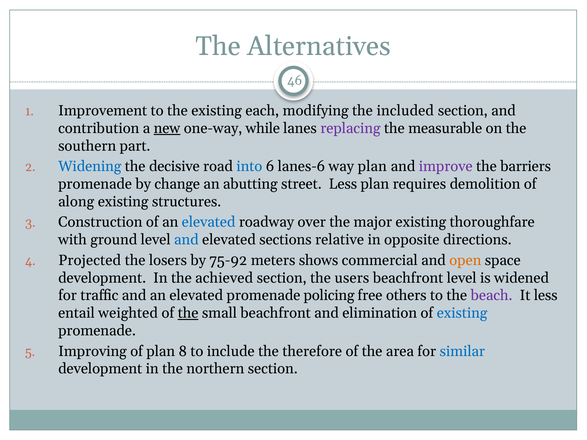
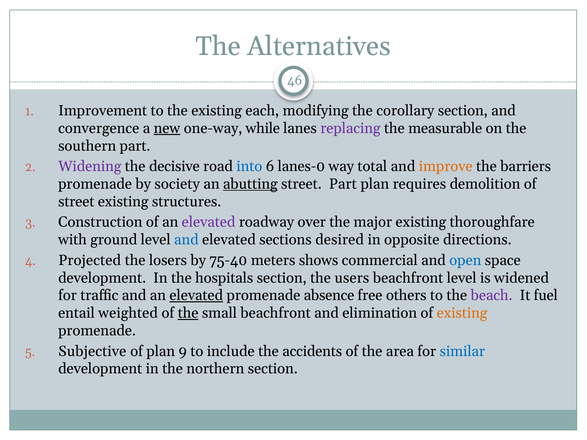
included: included -> corollary (405, 111)
contribution: contribution -> convergence (99, 128)
Widening colour: blue -> purple (90, 167)
lanes-6: lanes-6 -> lanes-0 (301, 167)
way plan: plan -> total (372, 167)
improve colour: purple -> orange (446, 167)
change: change -> society (177, 184)
abutting underline: none -> present (250, 184)
street Less: Less -> Part (343, 184)
along: along -> street (76, 202)
elevated colour: blue -> purple (209, 222)
relative: relative -> desired (340, 240)
75-92: 75-92 -> 75-40 (228, 260)
open colour: orange -> blue (465, 260)
achieved: achieved -> hospitals (224, 278)
elevated underline: none -> present (196, 296)
policing: policing -> absence (329, 296)
It less: less -> fuel (546, 296)
existing colour: blue -> orange (462, 313)
Improving: Improving -> Subjective (92, 351)
8: 8 -> 9 (183, 351)
therefore: therefore -> accidents (312, 351)
